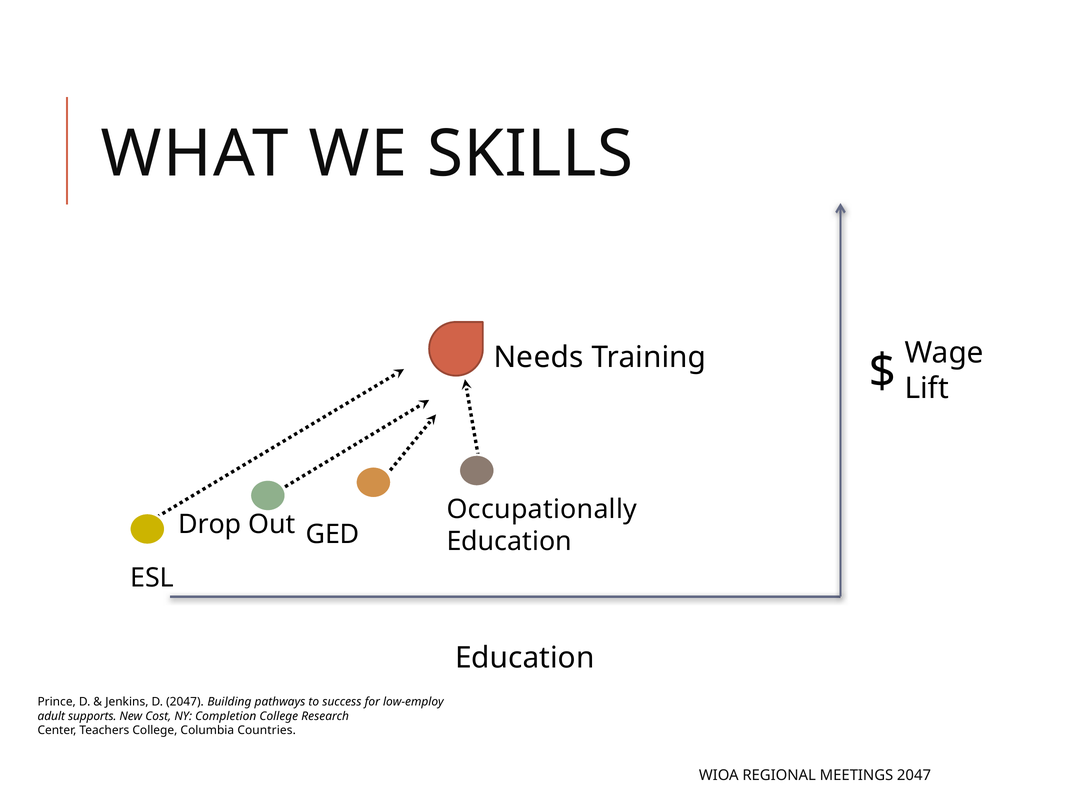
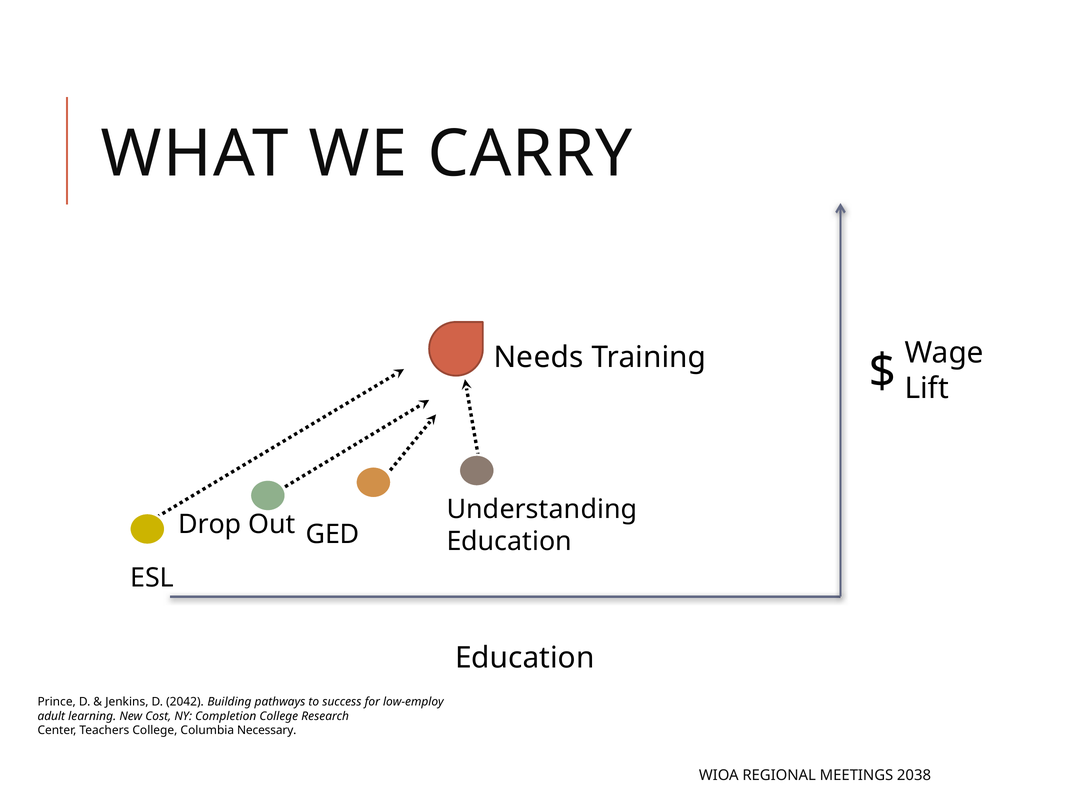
SKILLS: SKILLS -> CARRY (530, 154)
Occupationally: Occupationally -> Understanding (542, 509)
D 2047: 2047 -> 2042 (185, 702)
supports: supports -> learning (92, 716)
Countries: Countries -> Necessary (267, 730)
MEETINGS 2047: 2047 -> 2038 (914, 775)
